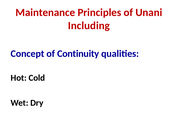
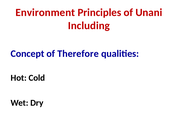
Maintenance: Maintenance -> Environment (45, 12)
Continuity: Continuity -> Therefore (78, 53)
